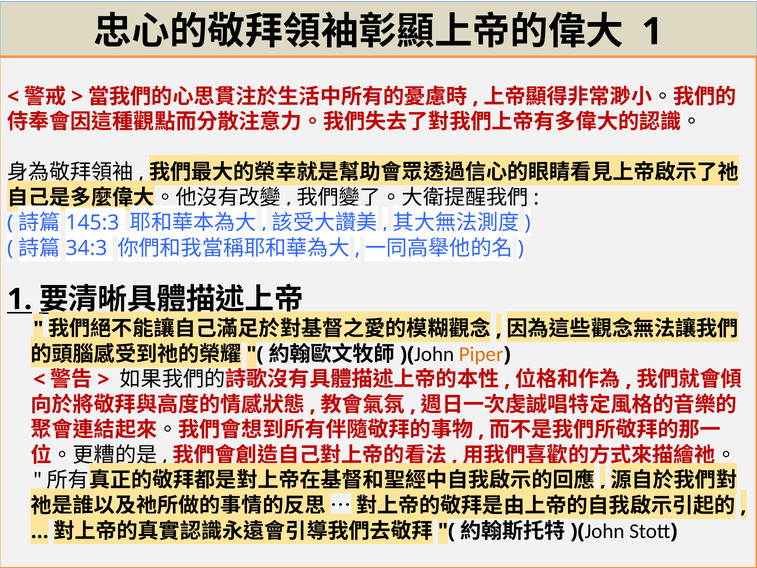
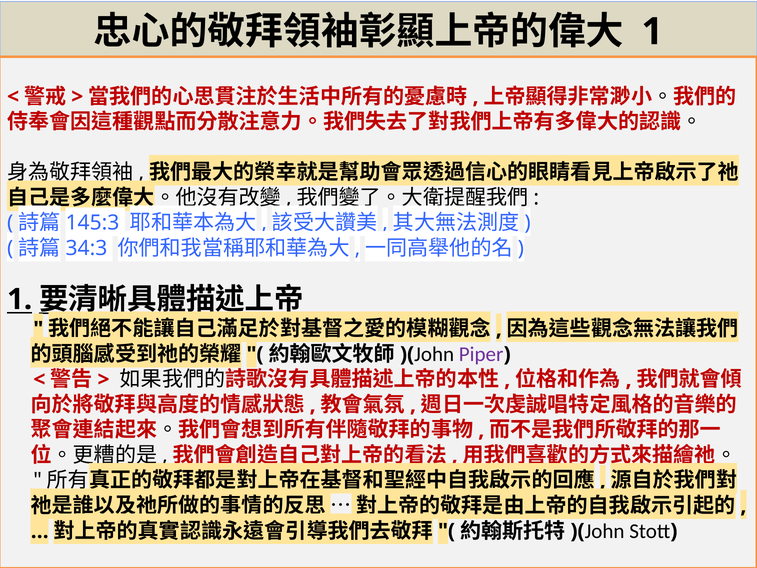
Piper colour: orange -> purple (481, 354)
